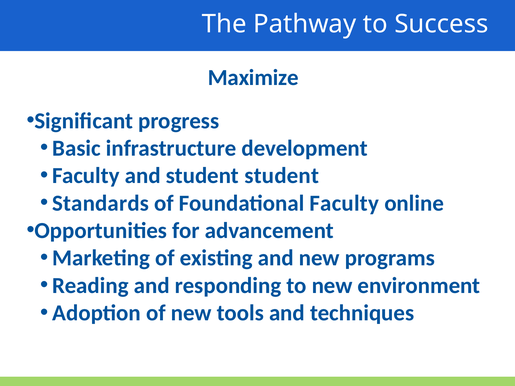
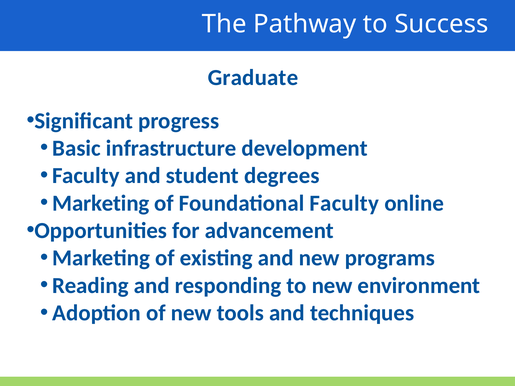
Maximize: Maximize -> Graduate (253, 78)
student student: student -> degrees (282, 176)
Standards: Standards -> Marketing (101, 203)
